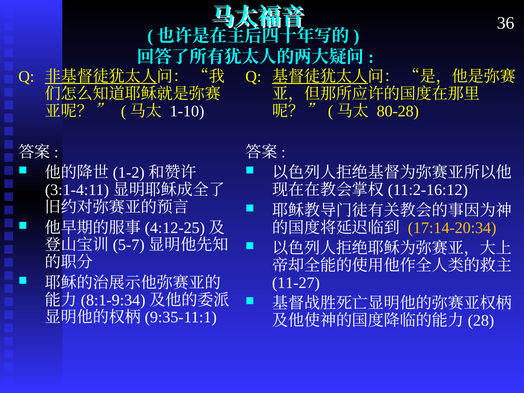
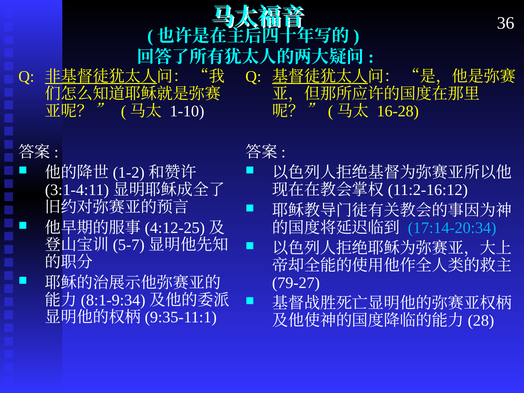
80-28: 80-28 -> 16-28 (398, 111)
17:14-20:34 colour: yellow -> light blue (452, 228)
11-27: 11-27 -> 79-27 (296, 283)
